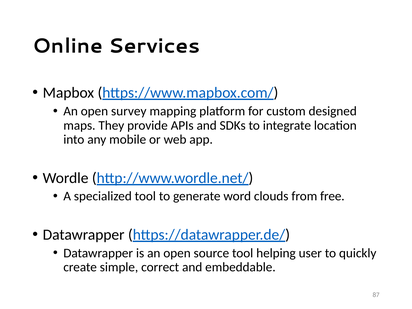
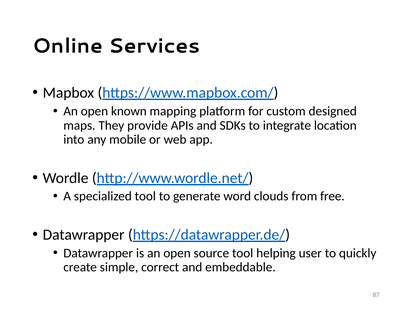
survey: survey -> known (129, 111)
